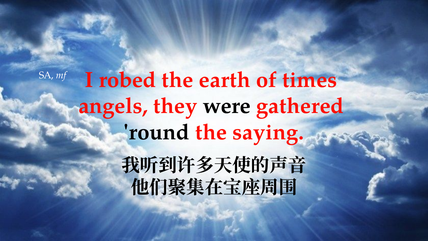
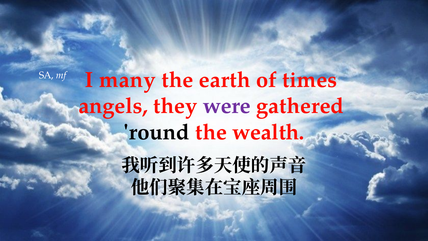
robed: robed -> many (127, 80)
were colour: black -> purple (227, 106)
saying: saying -> wealth (268, 132)
